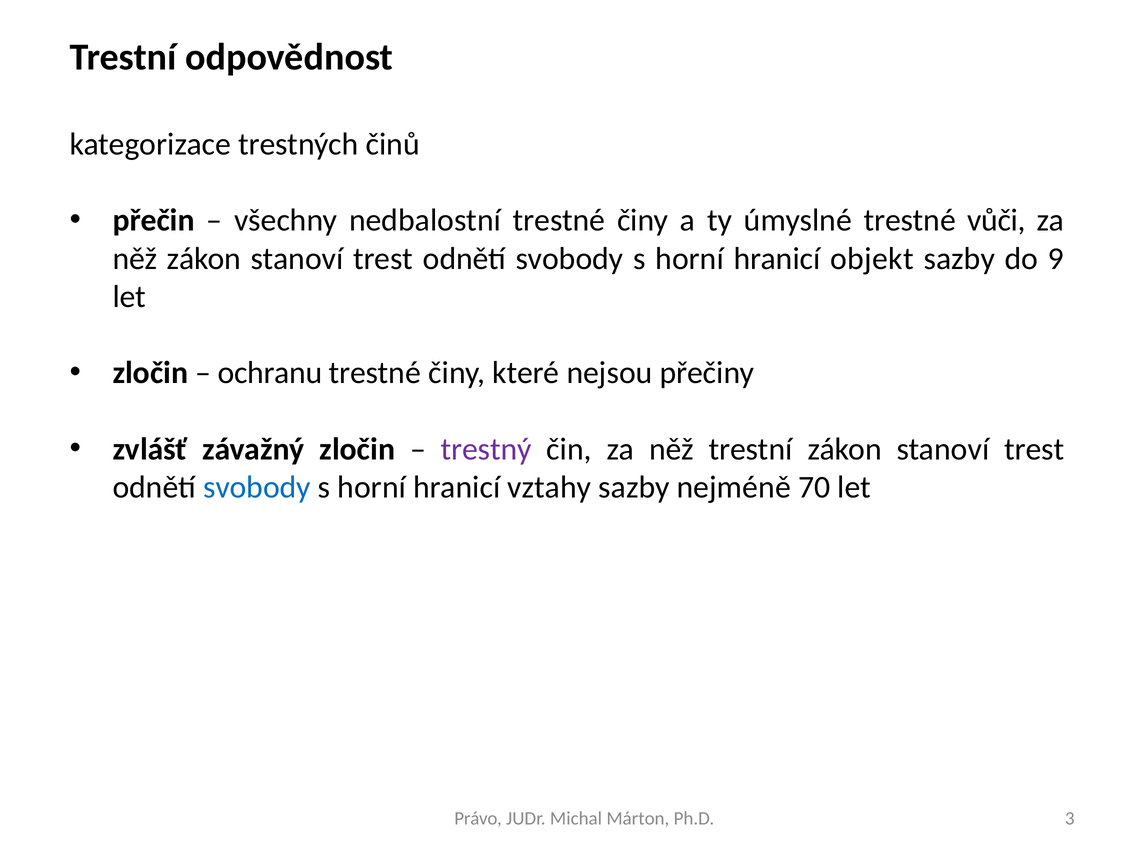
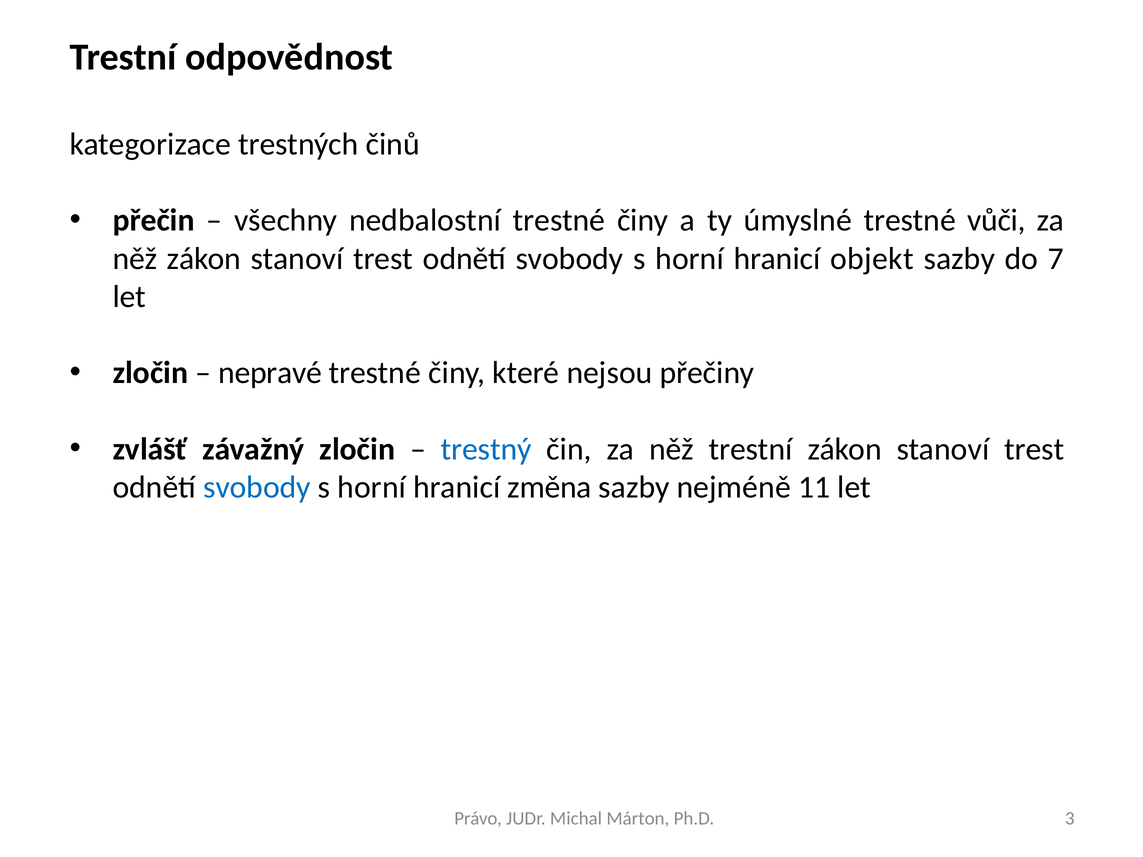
9: 9 -> 7 (1056, 259)
ochranu: ochranu -> nepravé (270, 373)
trestný colour: purple -> blue (486, 449)
vztahy: vztahy -> změna (550, 487)
70: 70 -> 11 (814, 487)
